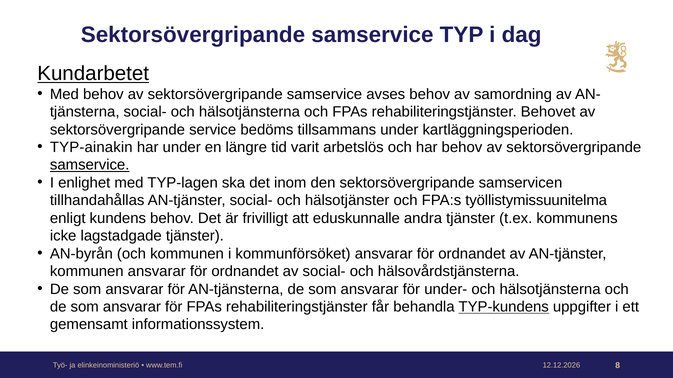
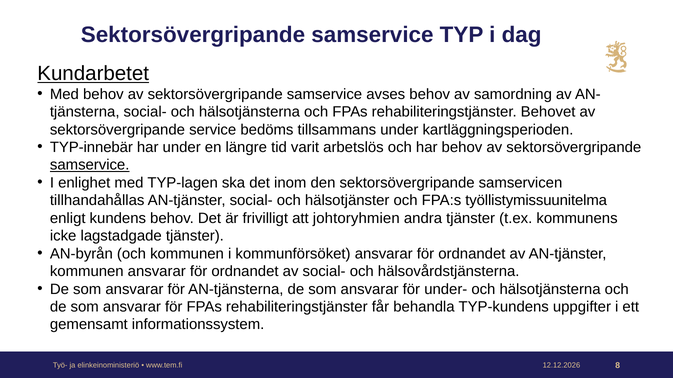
TYP-ainakin: TYP-ainakin -> TYP-innebär (91, 148)
eduskunnalle: eduskunnalle -> johtoryhmien (356, 219)
TYP-kundens underline: present -> none (504, 307)
